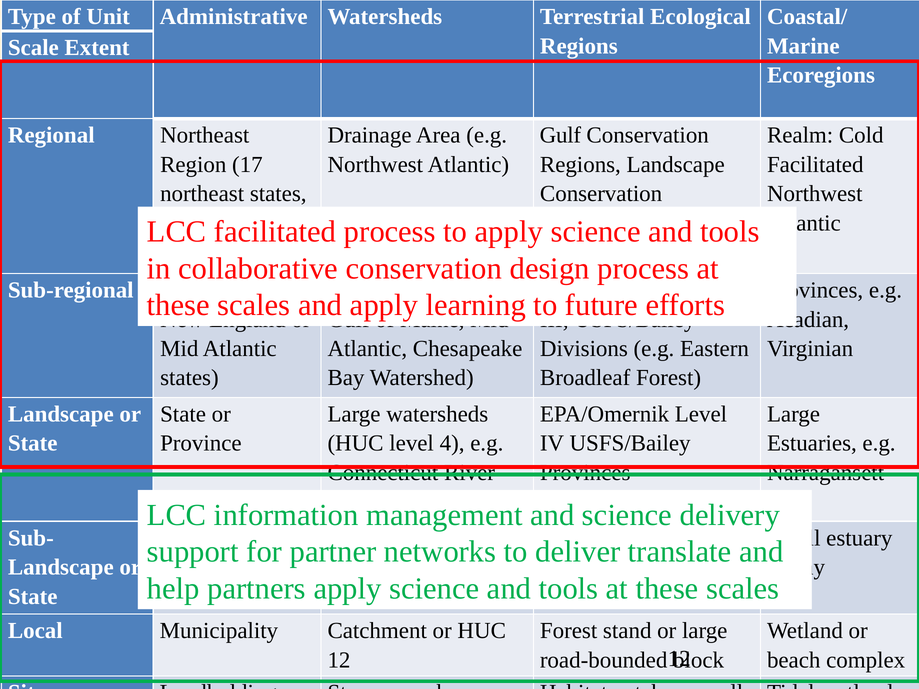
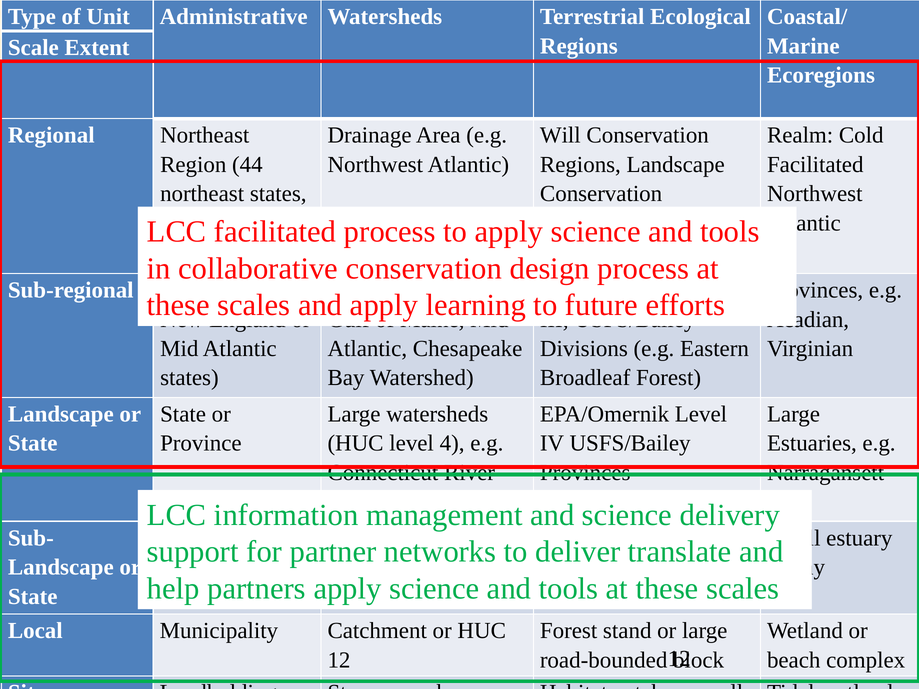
Gulf: Gulf -> Will (560, 135)
17: 17 -> 44 (247, 165)
